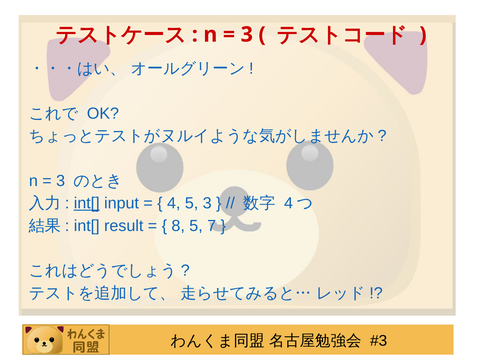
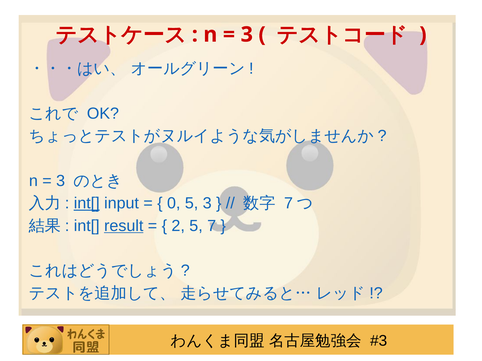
4: 4 -> 0 (174, 204)
4: 4 -> 7 (289, 204)
result underline: none -> present (124, 226)
8: 8 -> 2 (178, 226)
